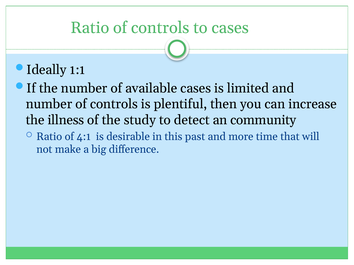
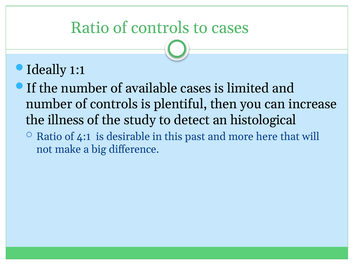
community: community -> histological (263, 120)
time: time -> here (267, 137)
